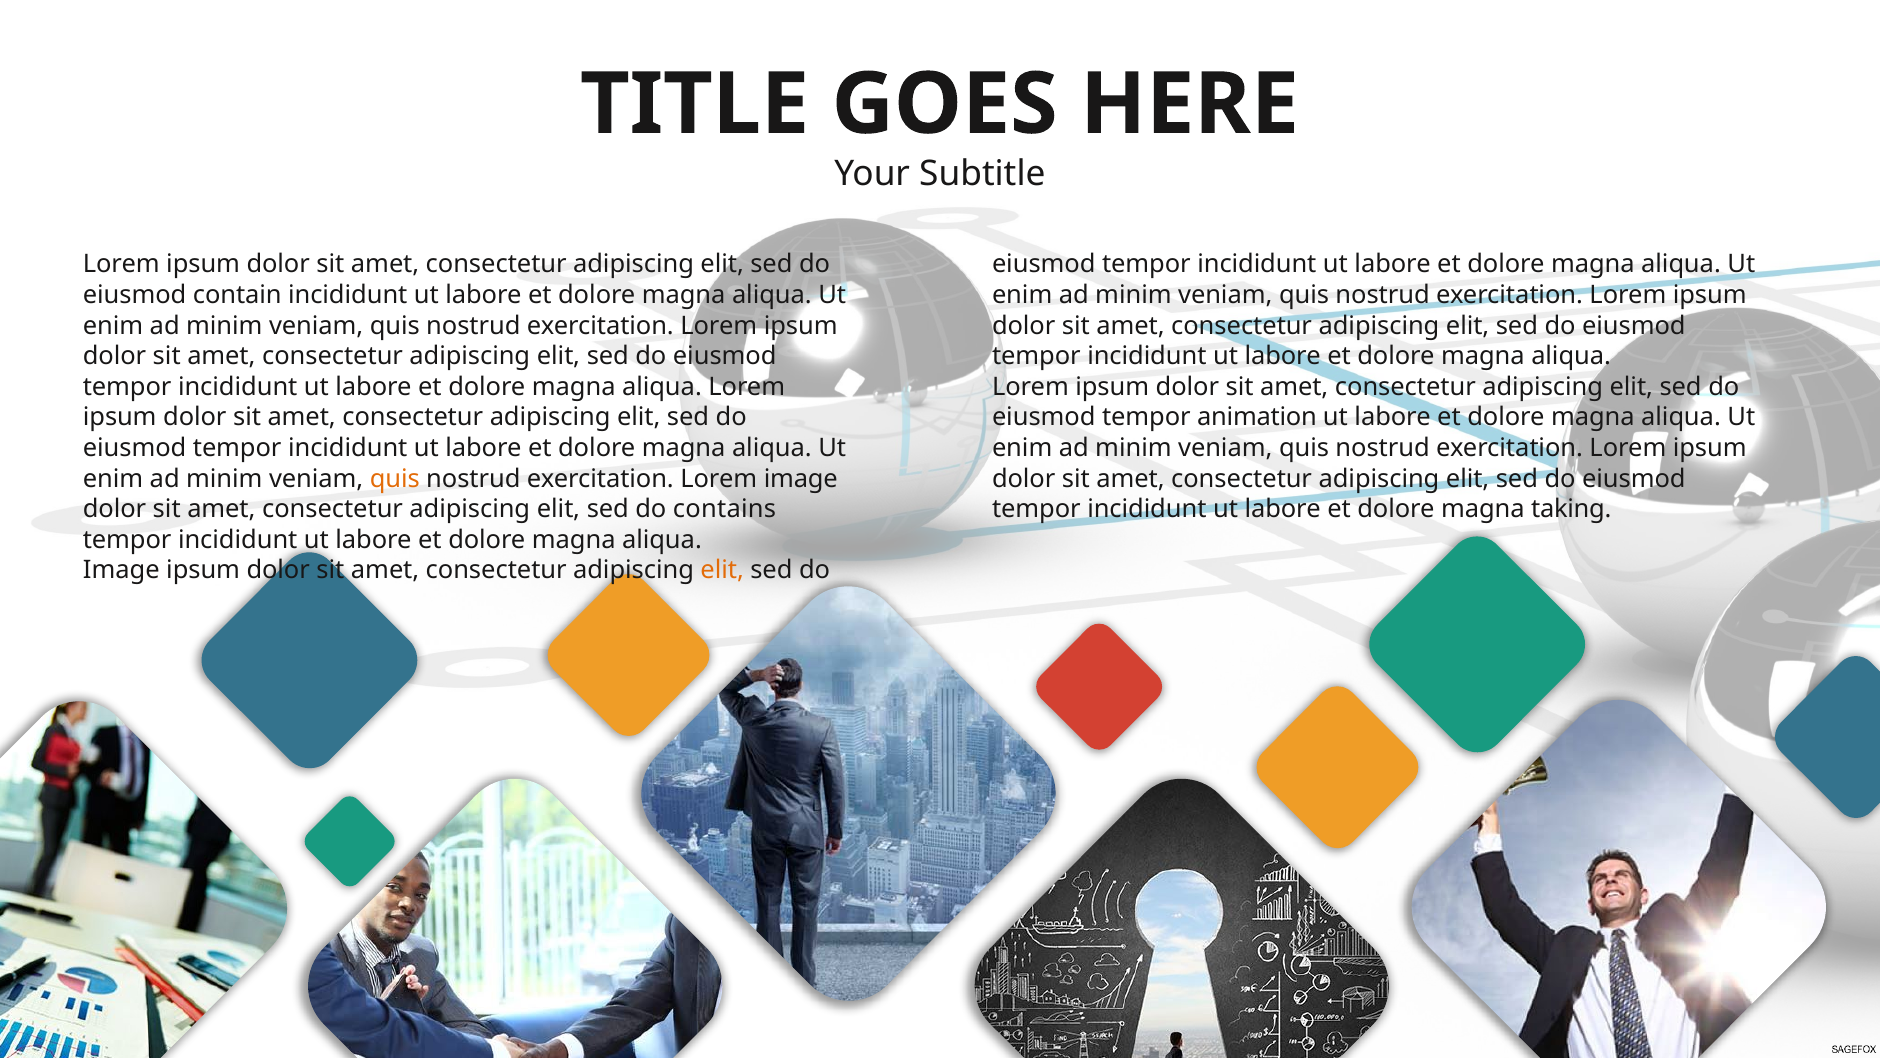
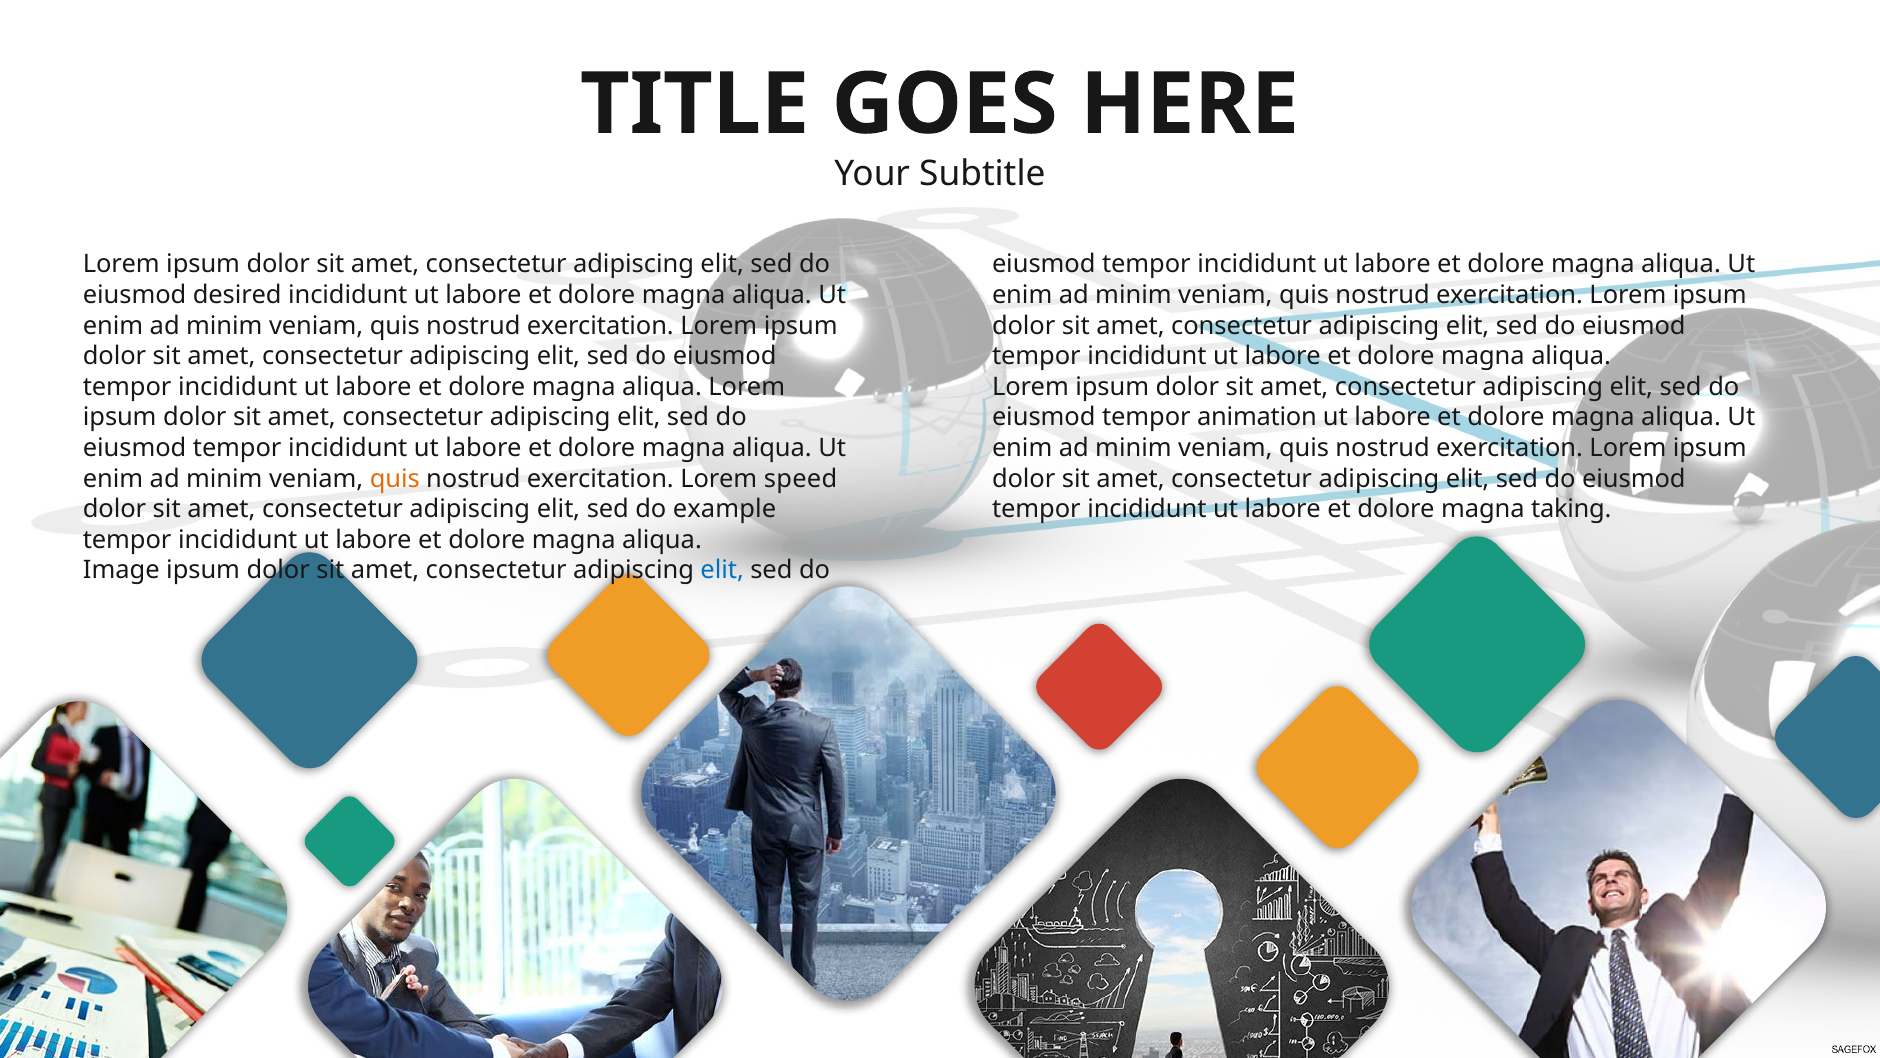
contain: contain -> desired (237, 295)
Lorem image: image -> speed (801, 478)
contains: contains -> example (725, 509)
elit colour: orange -> blue (722, 570)
